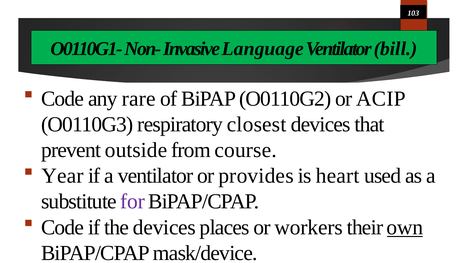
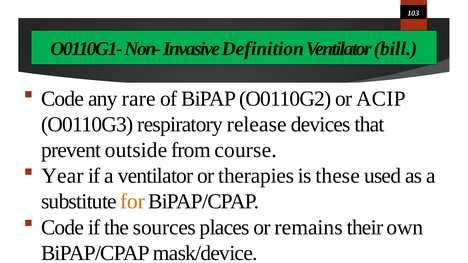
Language: Language -> Definition (263, 49)
closest: closest -> release (257, 125)
provides: provides -> therapies (256, 176)
heart: heart -> these (338, 176)
for colour: purple -> orange (133, 202)
the devices: devices -> sources (164, 227)
workers: workers -> remains (309, 227)
own underline: present -> none (405, 227)
